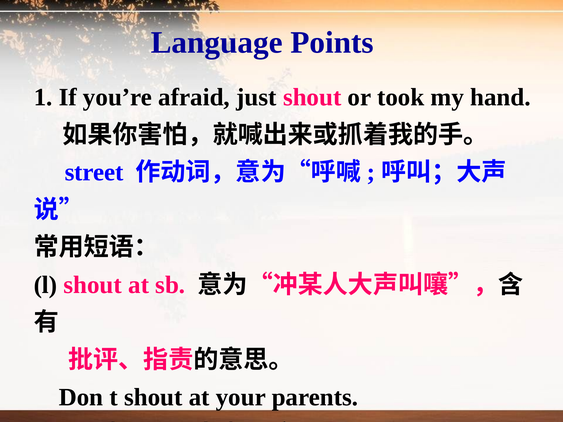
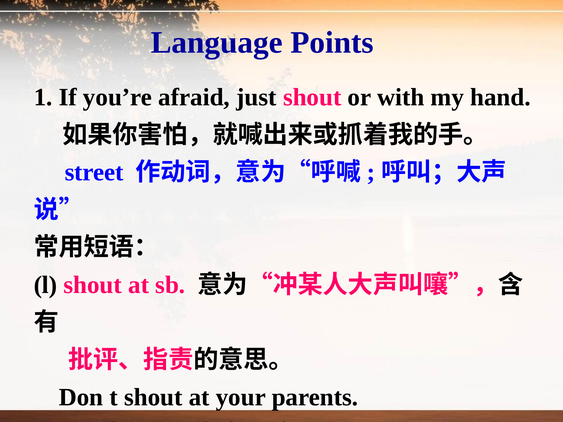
took: took -> with (401, 97)
